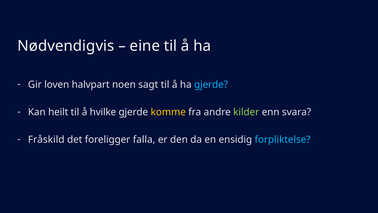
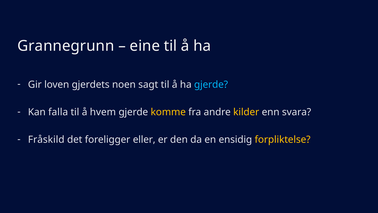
Nødvendigvis: Nødvendigvis -> Grannegrunn (66, 46)
halvpart: halvpart -> gjerdets (91, 84)
heilt: heilt -> falla (58, 112)
hvilke: hvilke -> hvem (103, 112)
kilder colour: light green -> yellow (246, 112)
falla: falla -> eller (144, 139)
forpliktelse colour: light blue -> yellow (283, 139)
